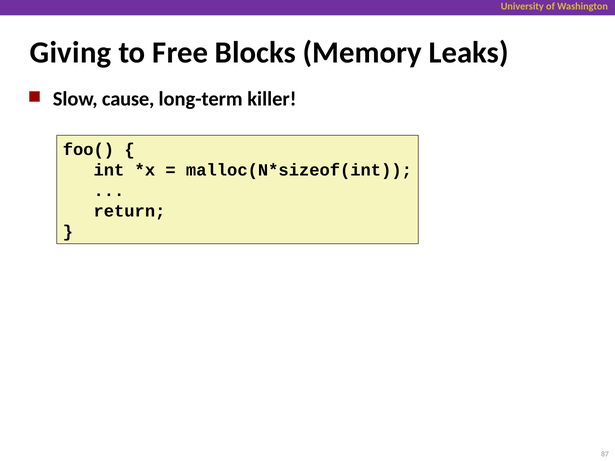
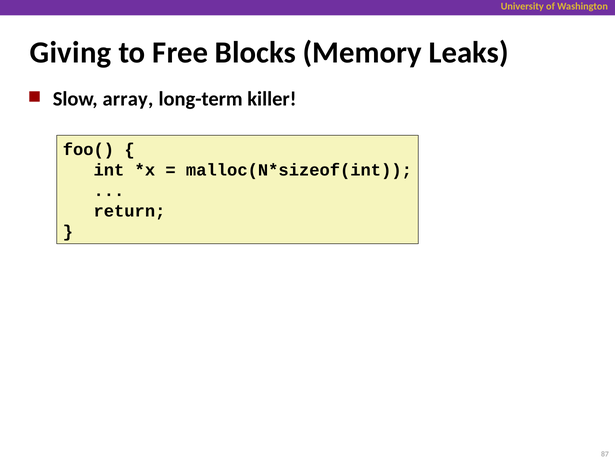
cause: cause -> array (128, 99)
